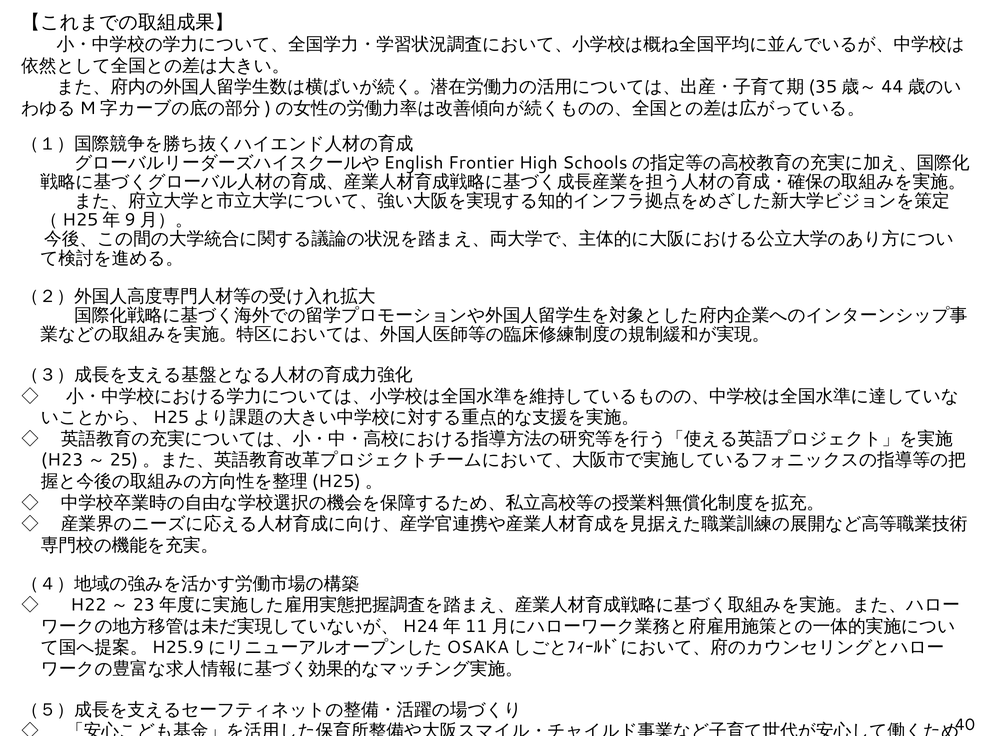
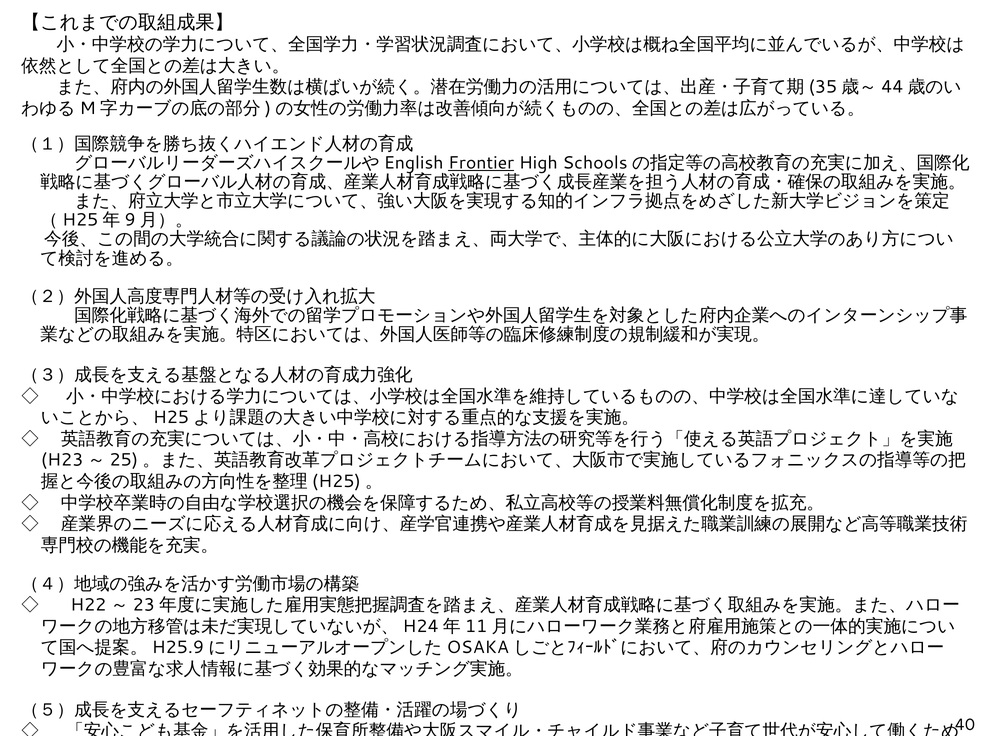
Frontier underline: none -> present (481, 163)
